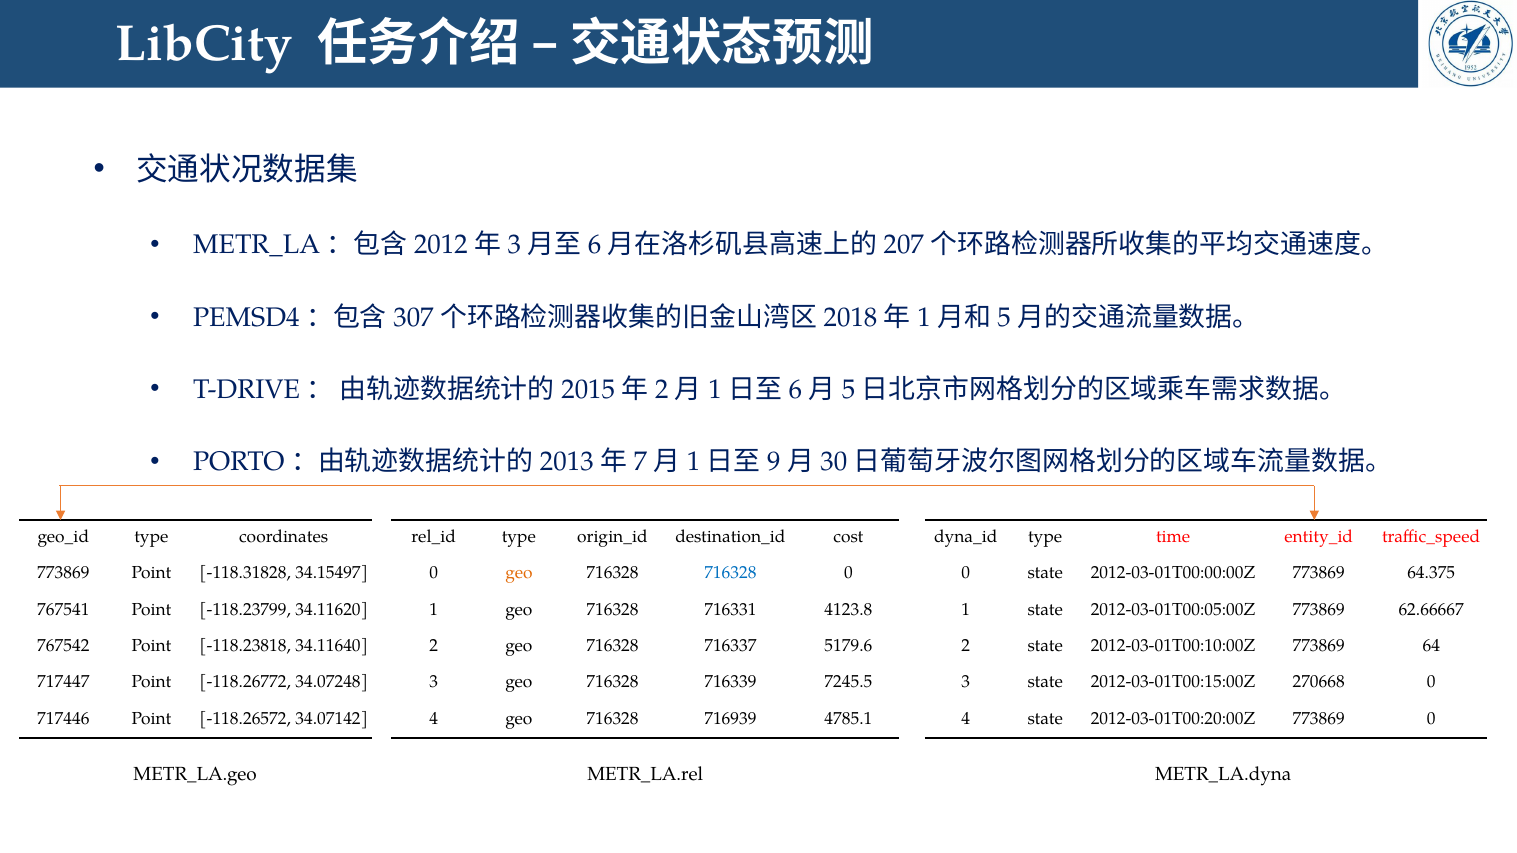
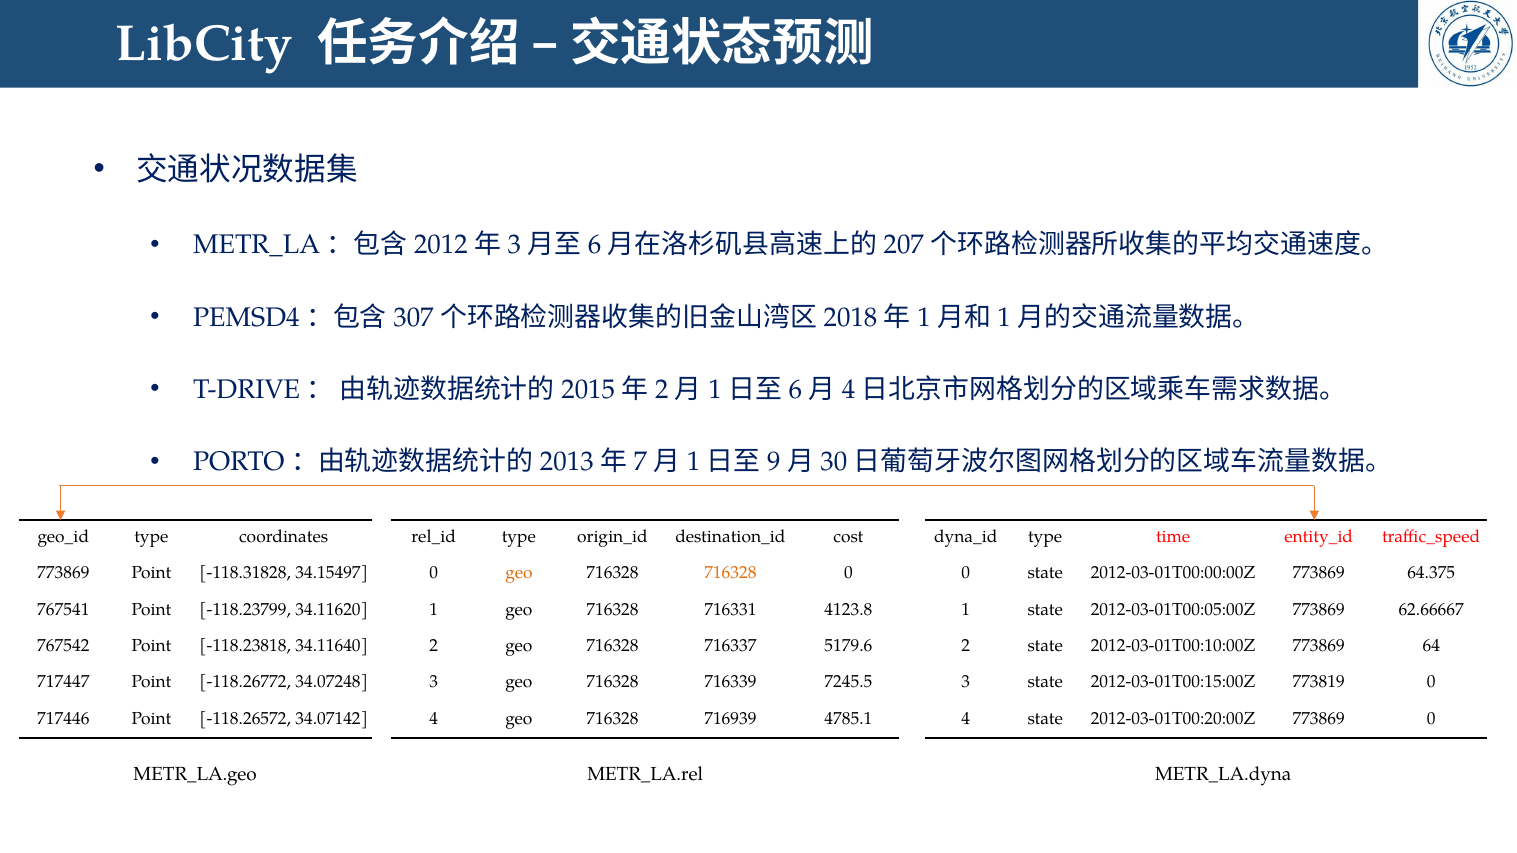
5: 5 -> 1 (1004, 317)
5: 5 -> 4 (849, 390)
716328 colour: blue -> orange (730, 573)
270668: 270668 -> 773819 (1319, 682)
